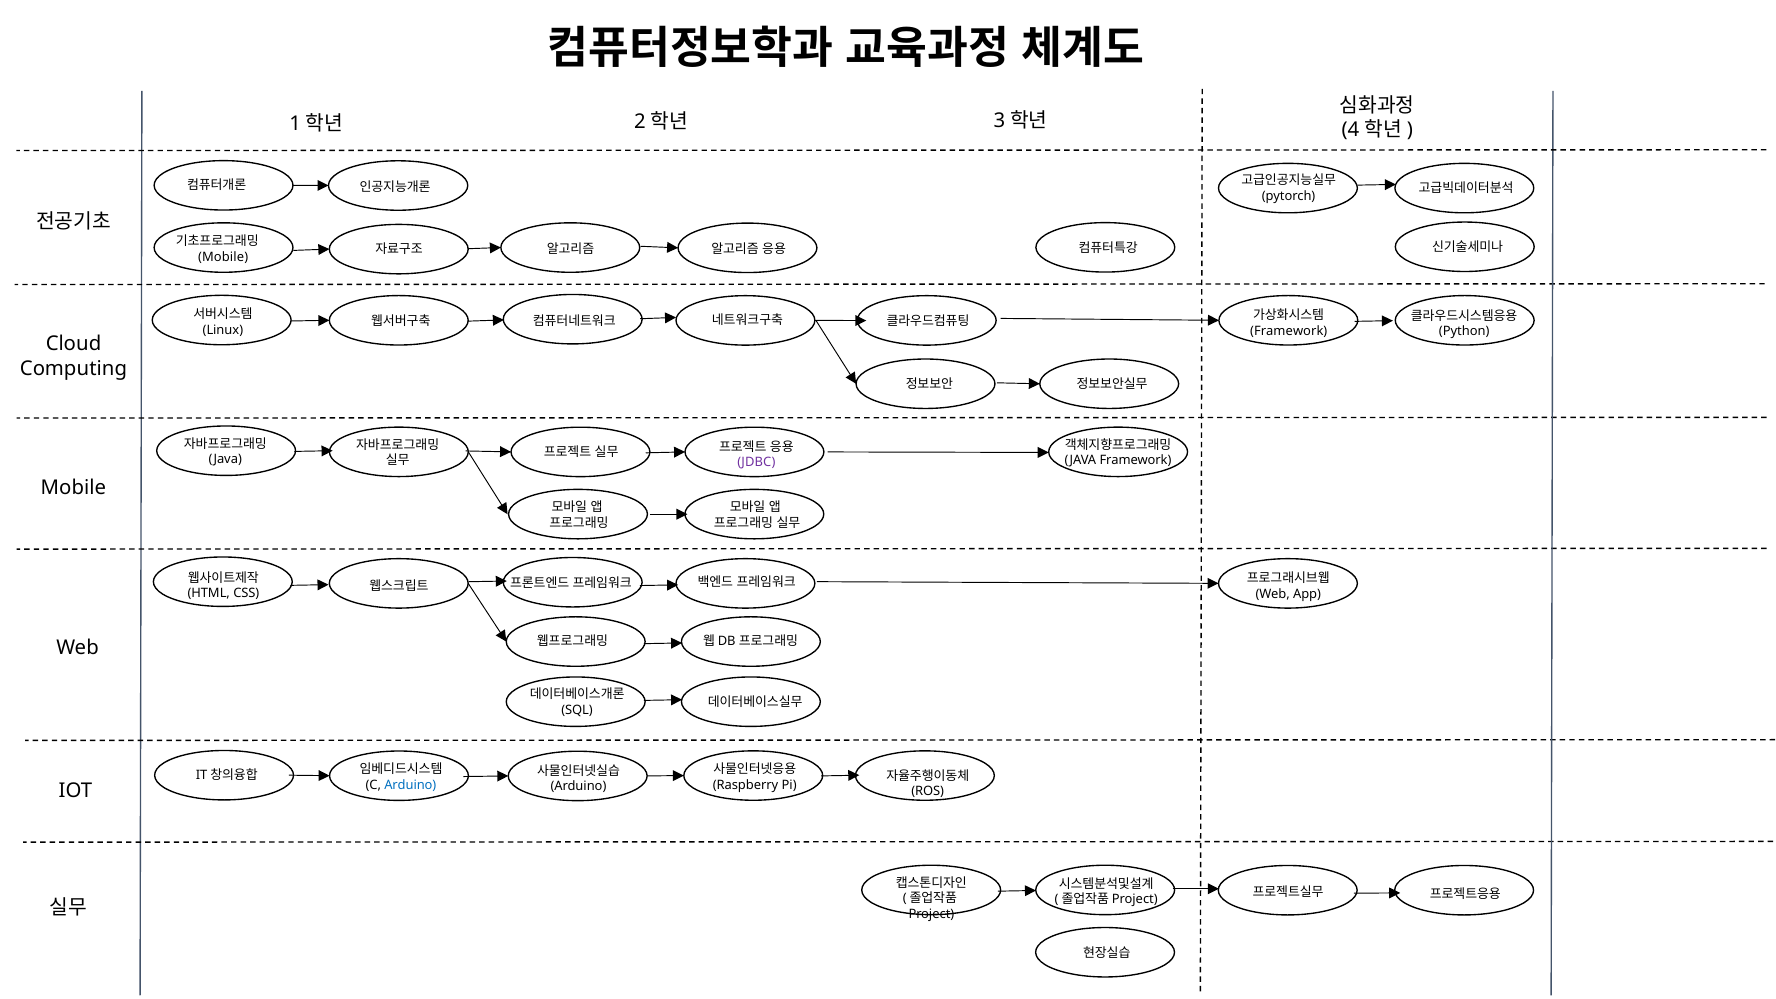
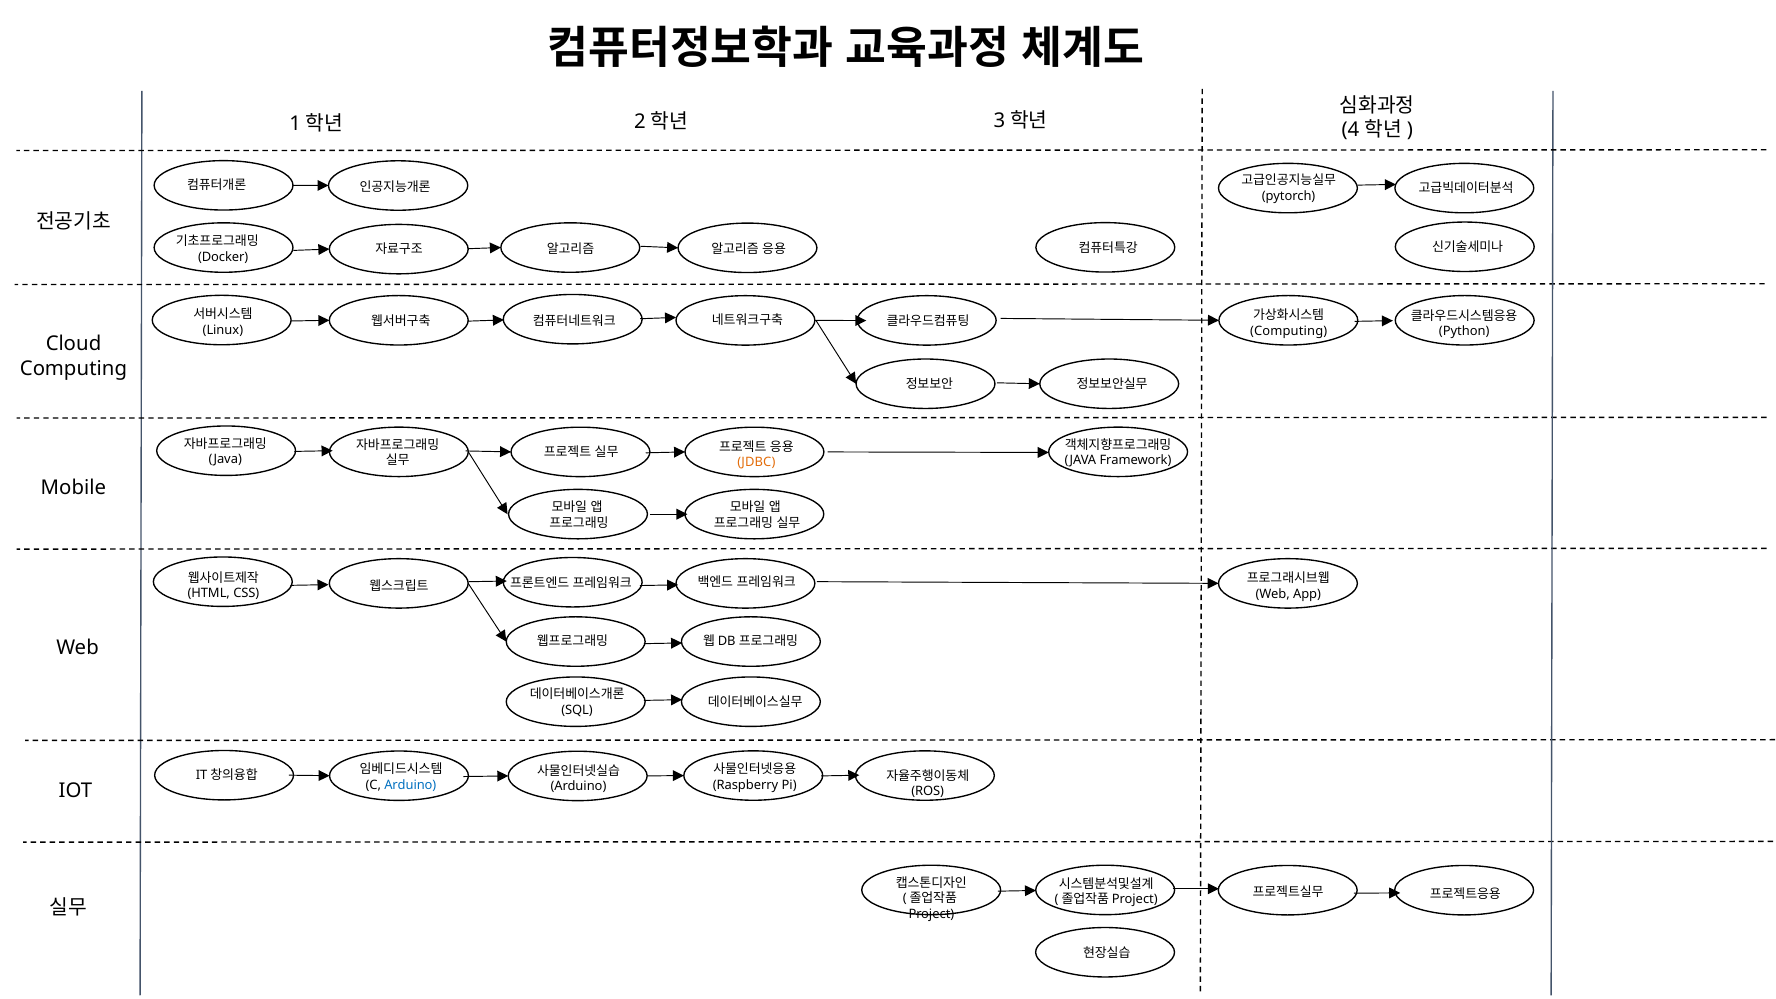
Mobile: Mobile -> Docker (223, 257)
Framework: Framework -> Computing (1289, 331)
JDBC colour: purple -> orange (756, 463)
